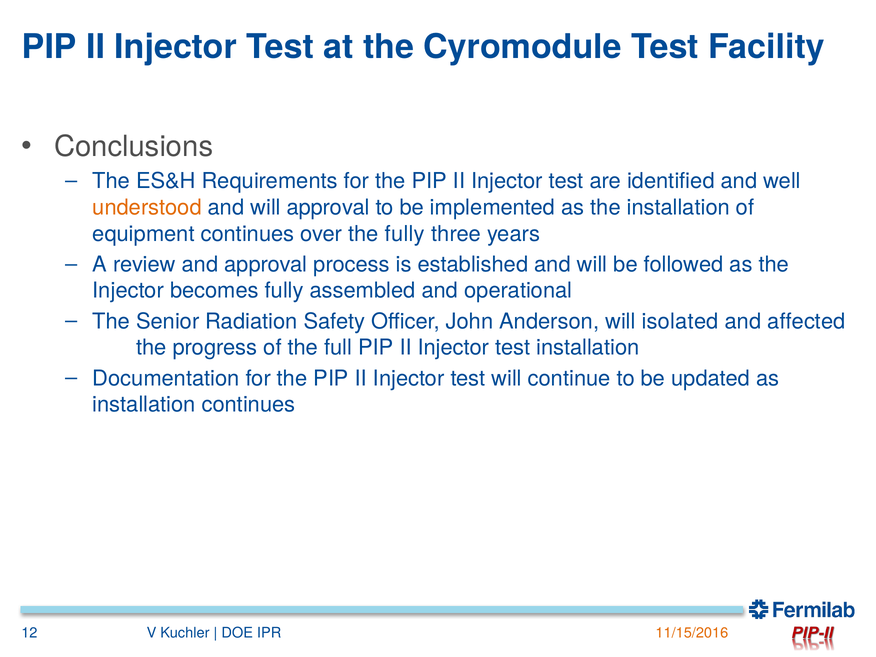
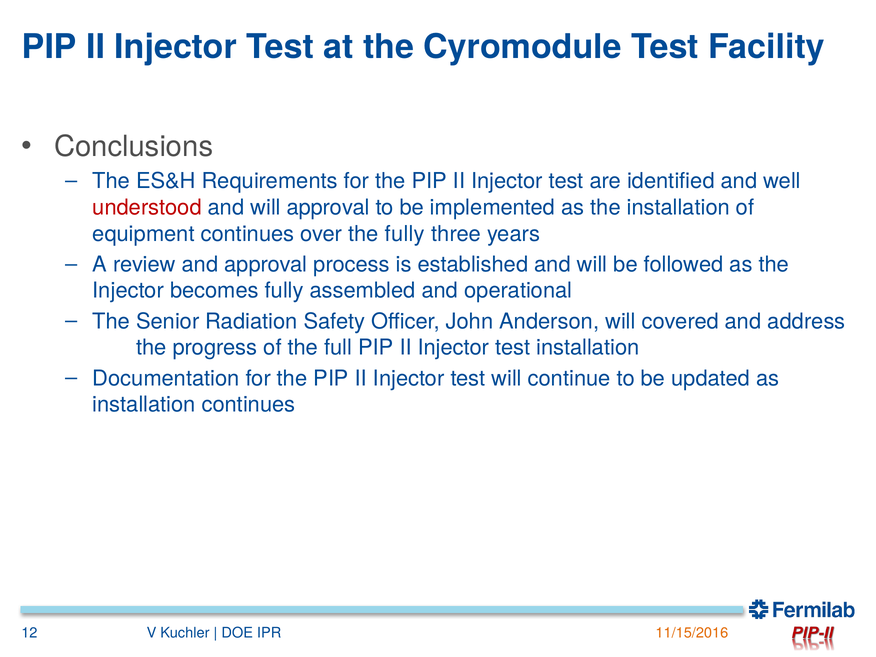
understood colour: orange -> red (147, 208)
isolated: isolated -> covered (680, 321)
affected: affected -> address (806, 321)
